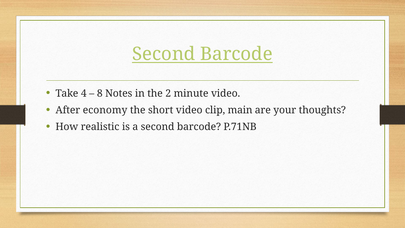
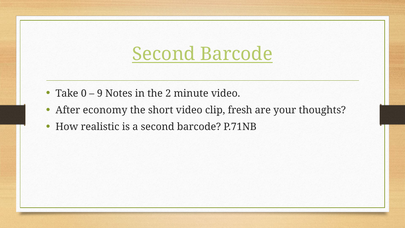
4: 4 -> 0 (84, 93)
8: 8 -> 9 (100, 93)
main: main -> fresh (240, 110)
